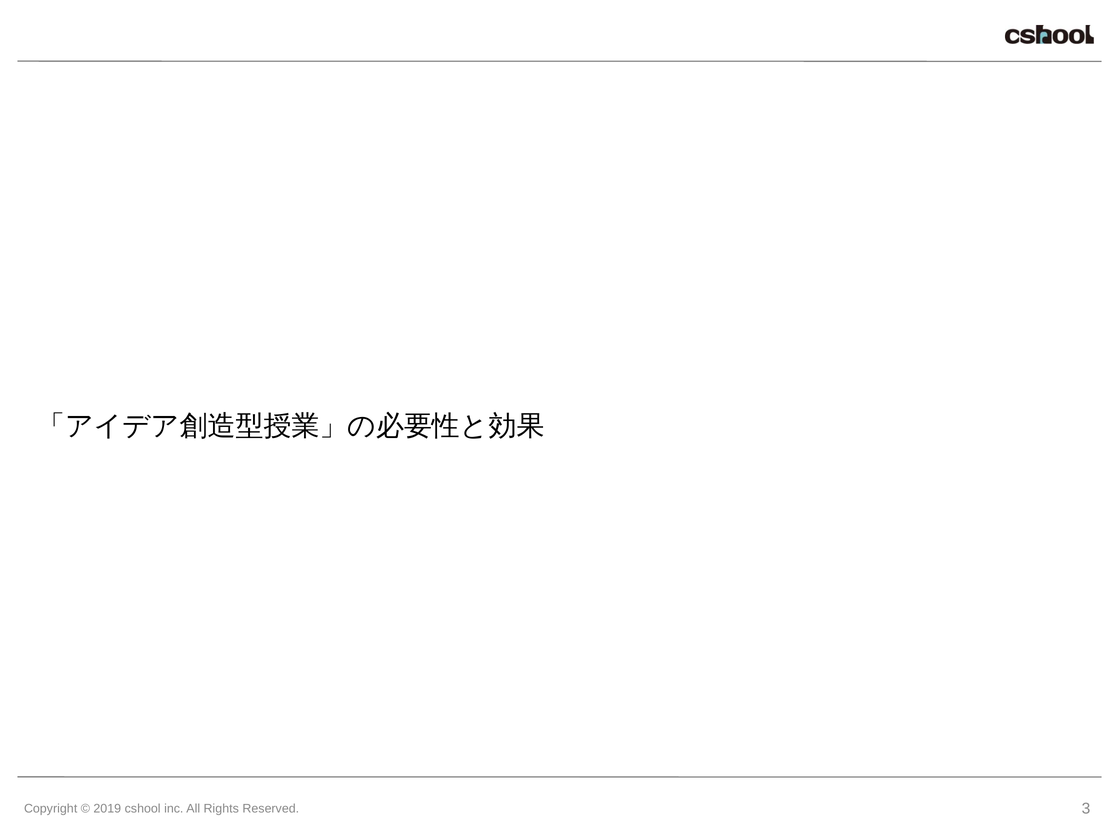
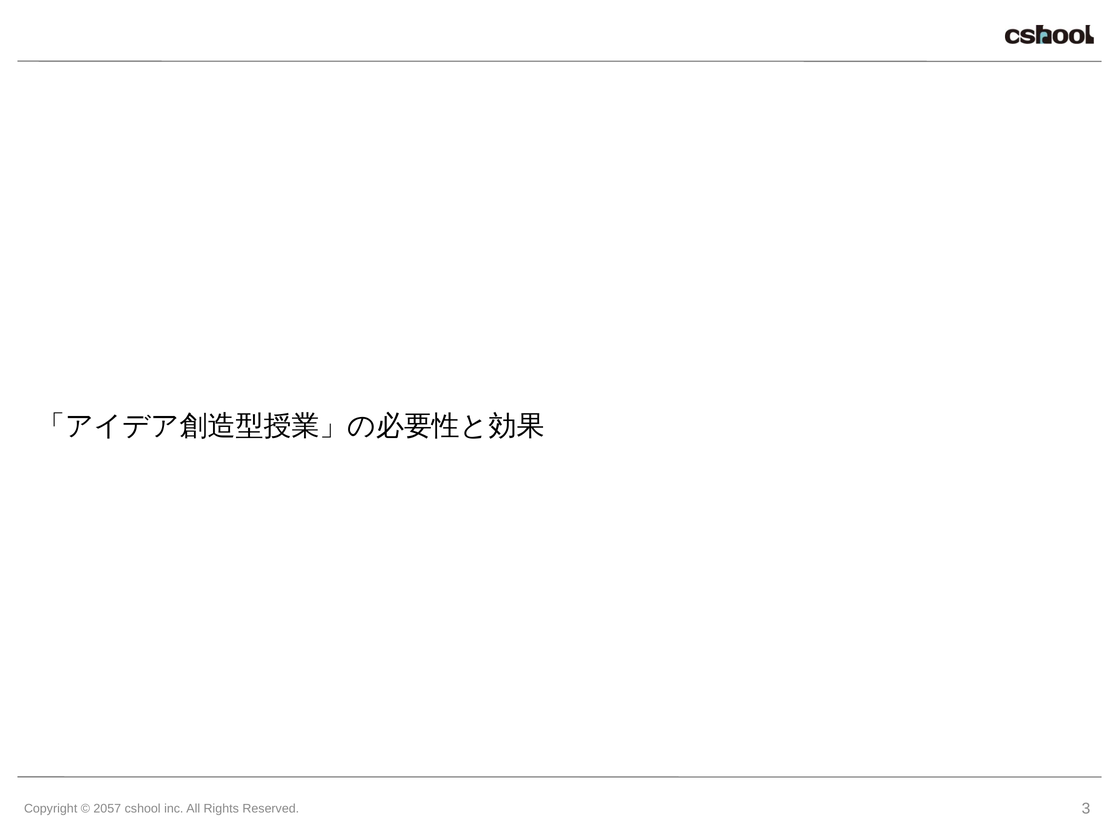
2019: 2019 -> 2057 (107, 809)
